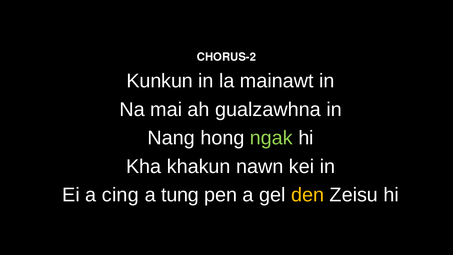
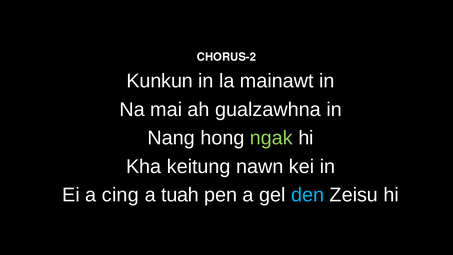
khakun: khakun -> keitung (199, 166)
tung: tung -> tuah (180, 195)
den colour: yellow -> light blue (308, 195)
